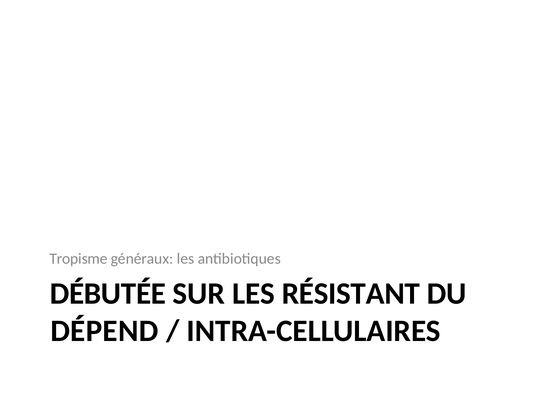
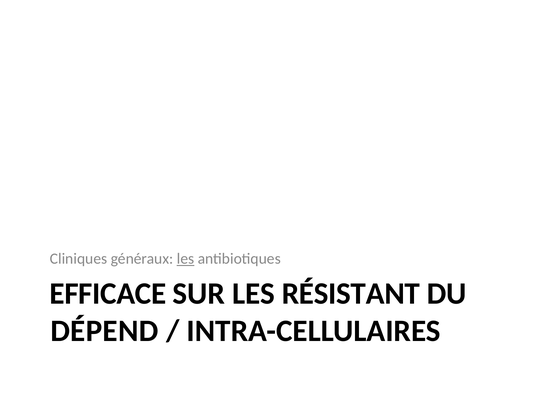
Tropisme: Tropisme -> Cliniques (79, 259)
les underline: none -> present (186, 259)
DÉBUTÉE: DÉBUTÉE -> EFFICACE (108, 294)
